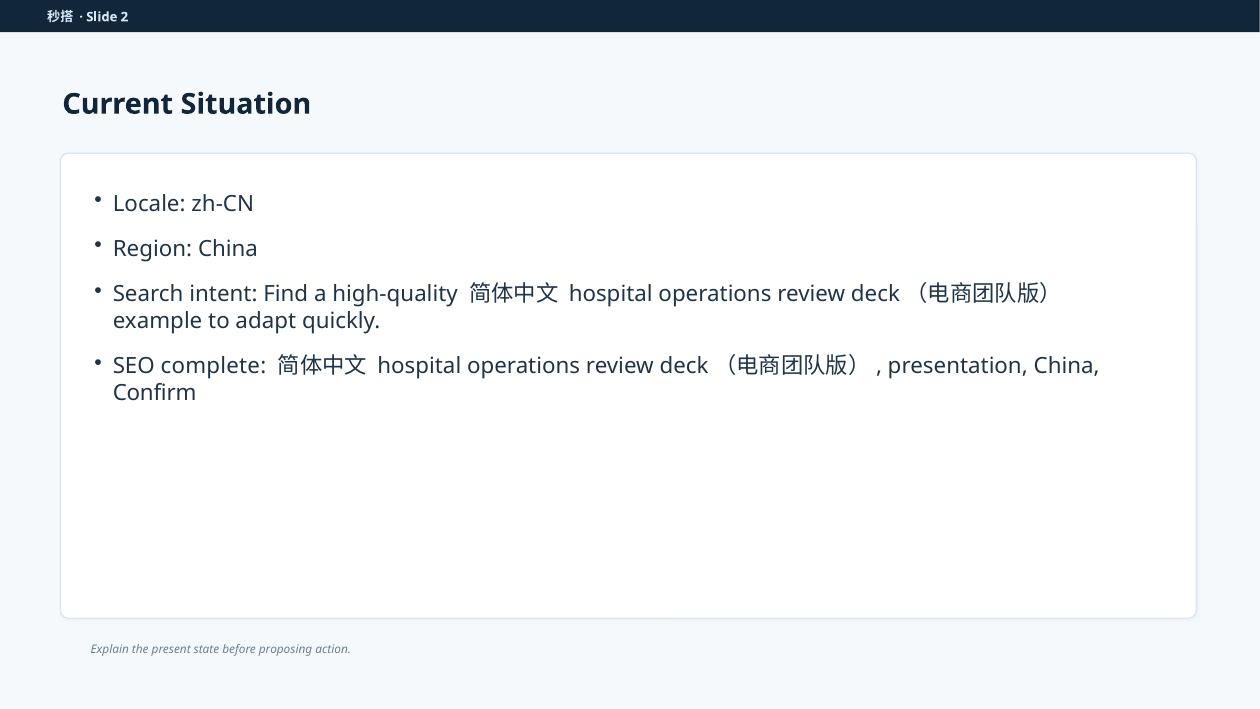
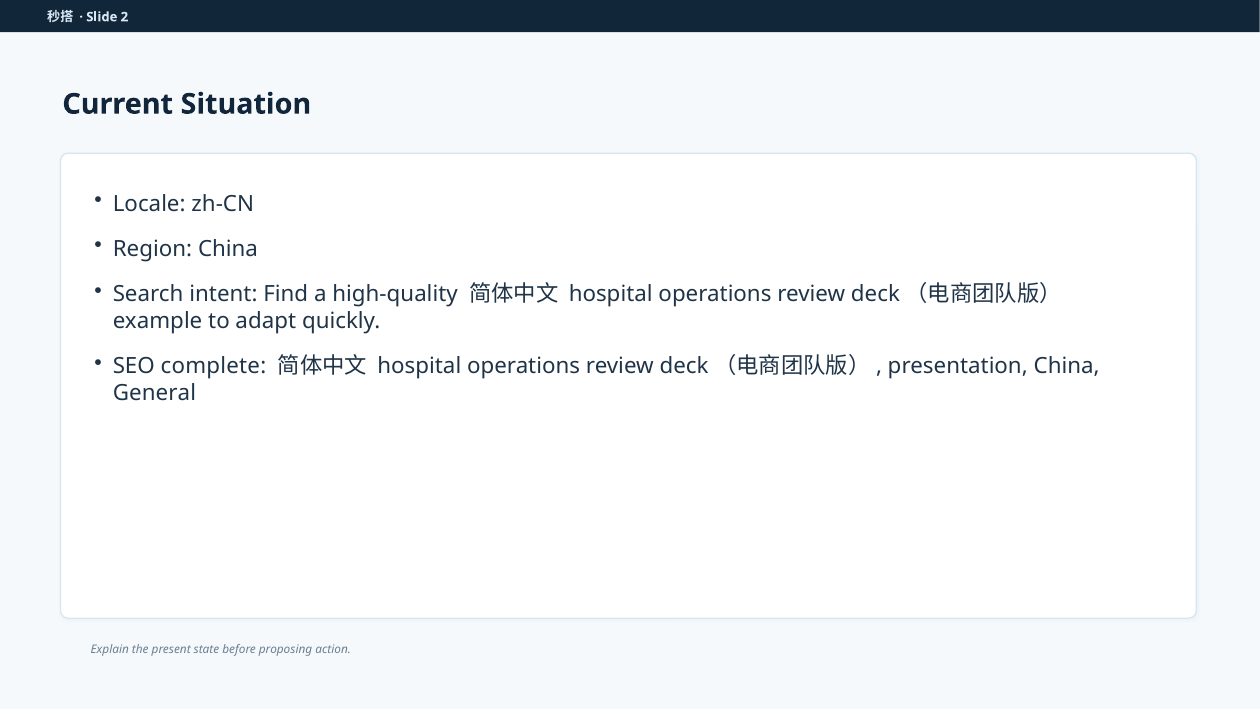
Confirm: Confirm -> General (154, 393)
